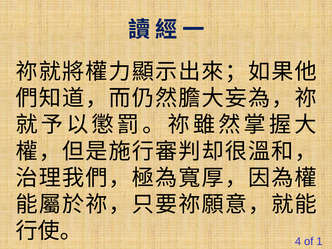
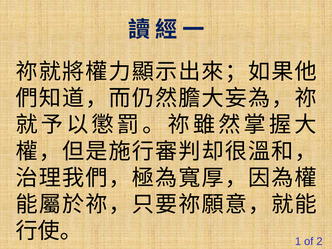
4: 4 -> 1 (298, 241)
1: 1 -> 2 (319, 241)
